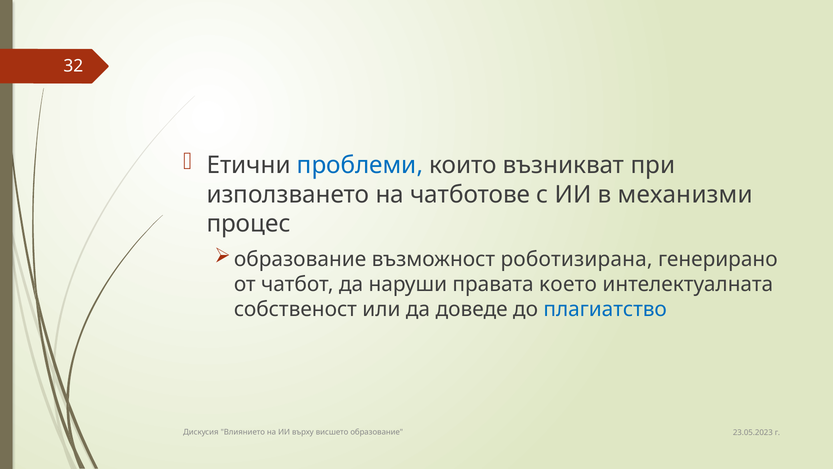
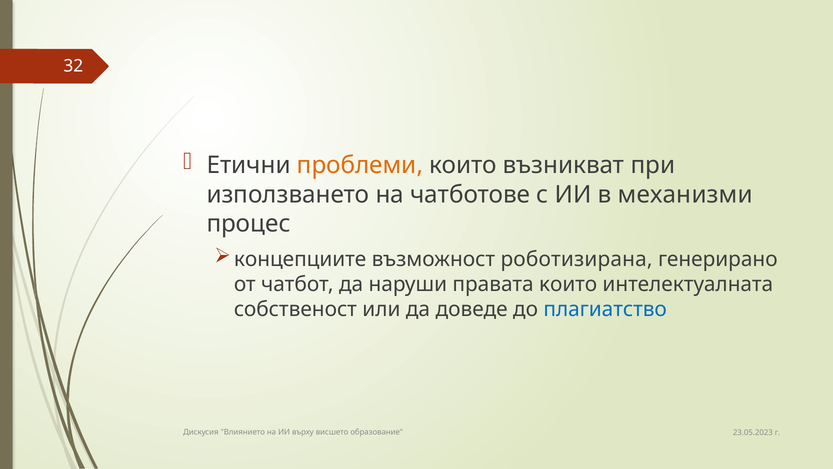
проблеми colour: blue -> orange (360, 165)
образование: образование -> концепциите (300, 259)
ĸoeтo: ĸoeтo -> ĸoитo (568, 284)
